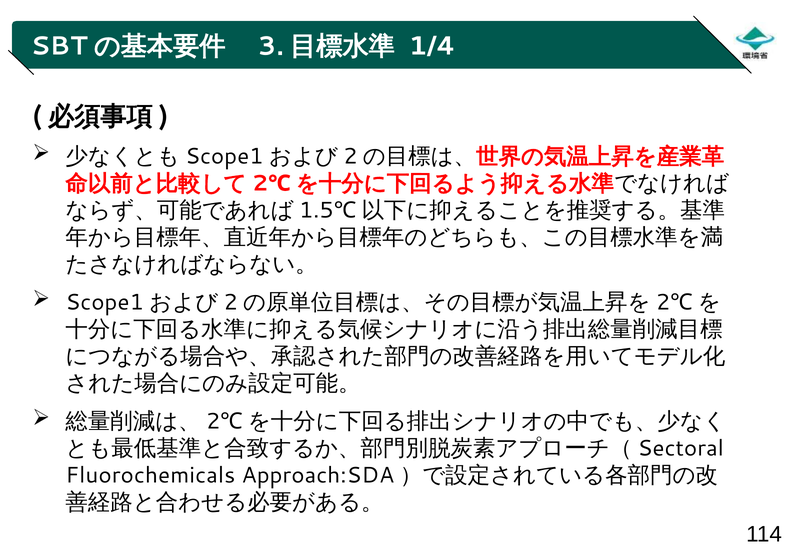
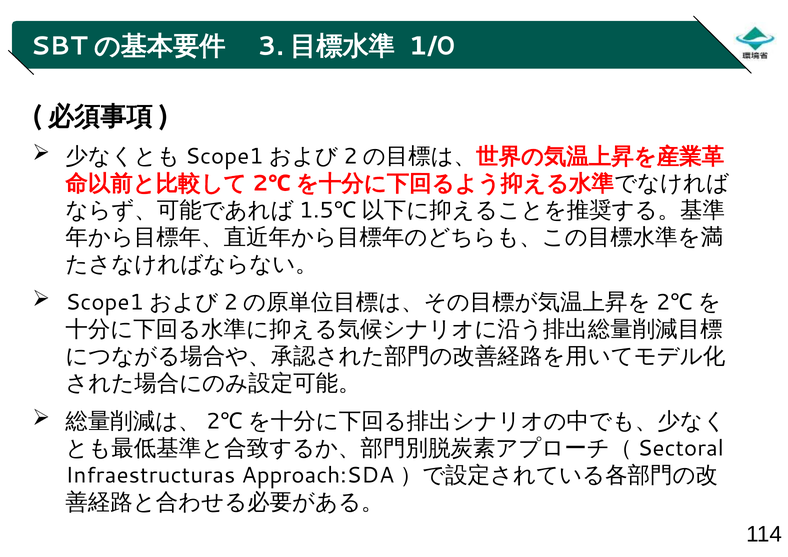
1/4: 1/4 -> 1/0 (432, 46)
Fluorochemicals: Fluorochemicals -> Infraestructuras (150, 475)
